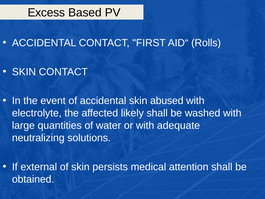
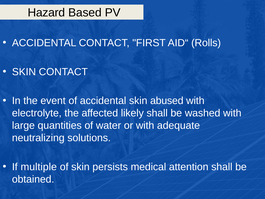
Excess: Excess -> Hazard (46, 13)
external: external -> multiple (39, 167)
